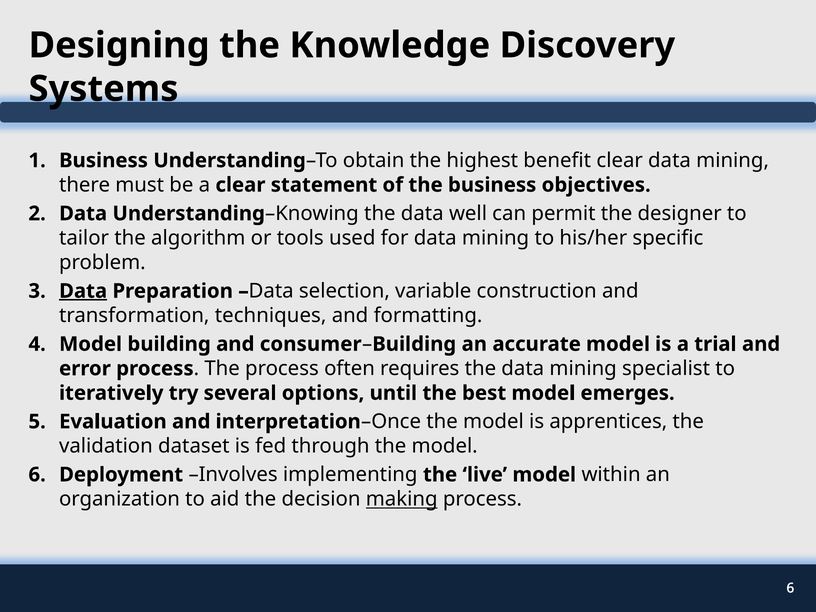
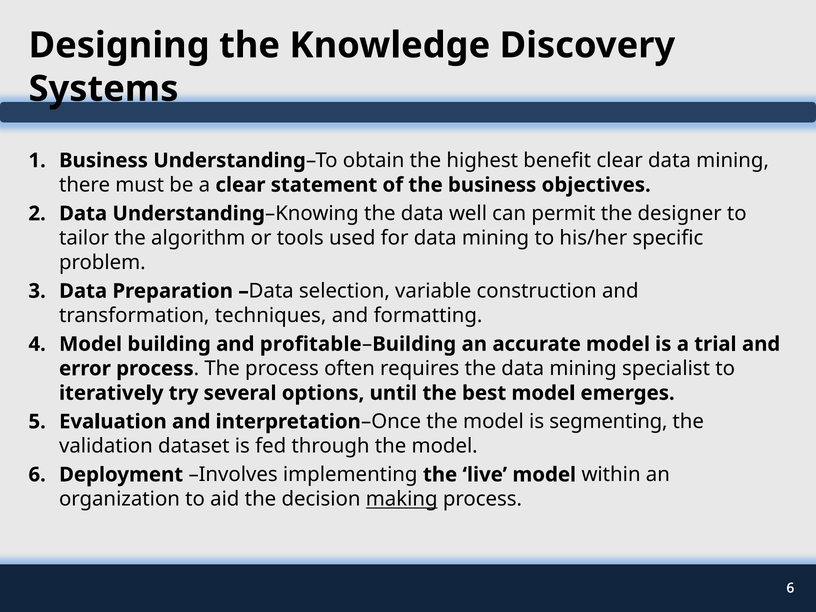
Data underline: present -> none (83, 291)
consumer: consumer -> profitable (311, 344)
apprentices: apprentices -> segmenting (608, 422)
